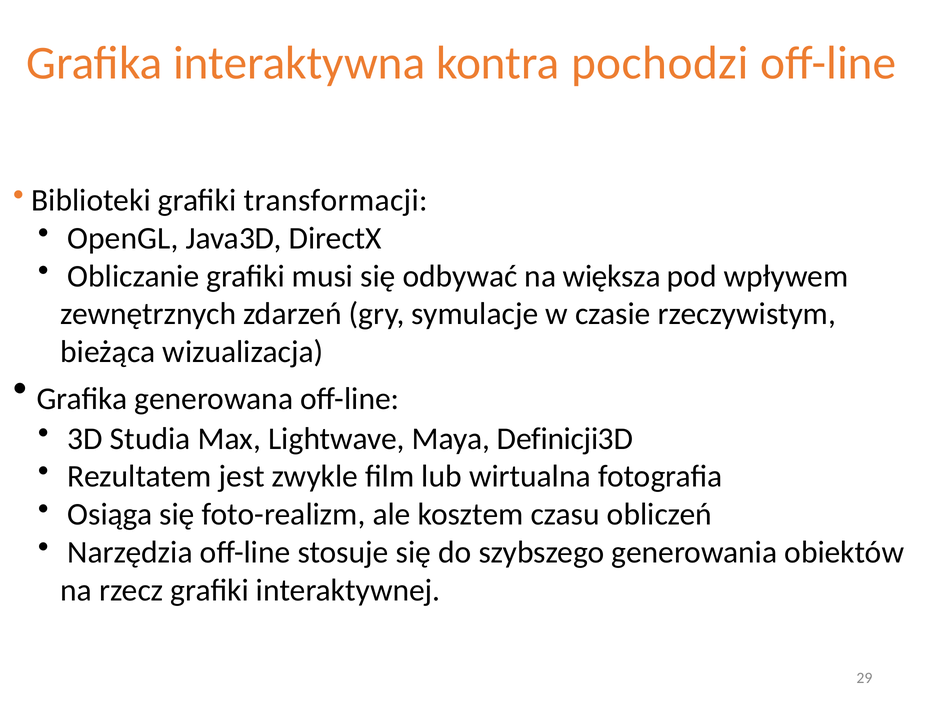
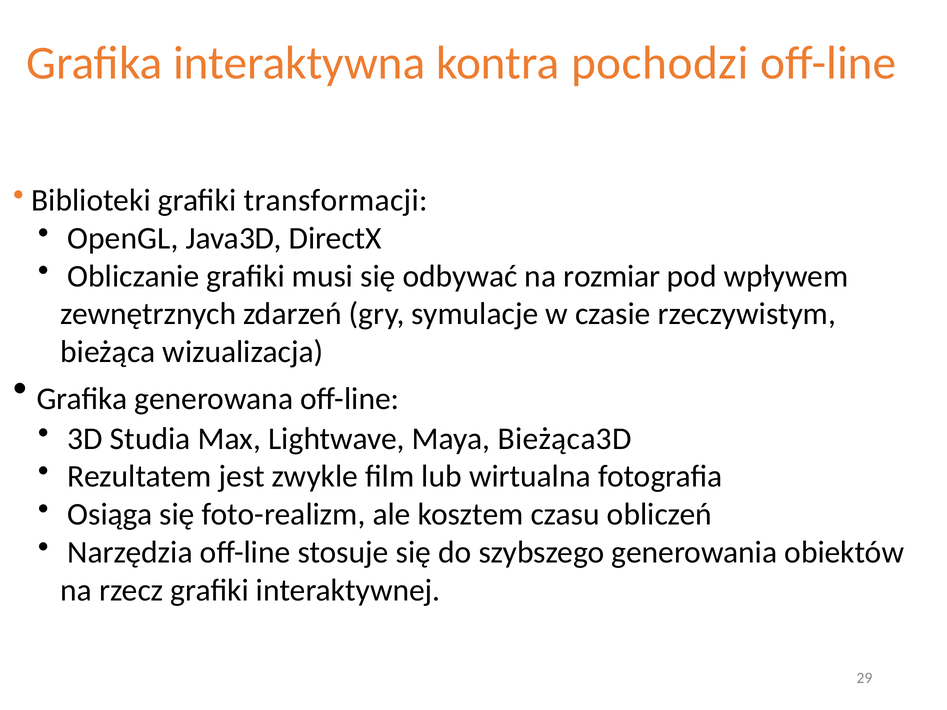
większa: większa -> rozmiar (612, 276)
Definicji3D: Definicji3D -> Bieżąca3D (565, 439)
